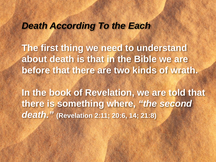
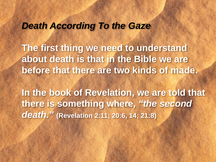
Each: Each -> Gaze (139, 26)
wrath: wrath -> made (184, 70)
